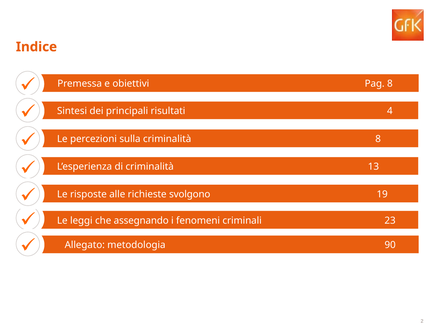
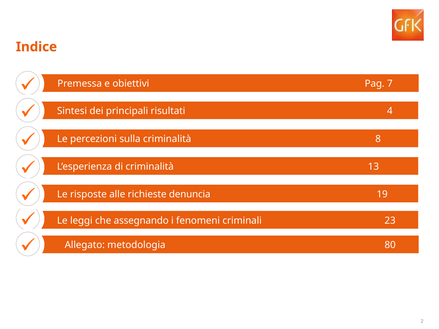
Pag 8: 8 -> 7 (390, 84)
svolgono: svolgono -> denuncia (190, 194)
90: 90 -> 80 (390, 245)
